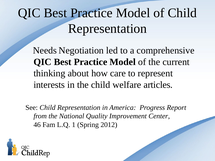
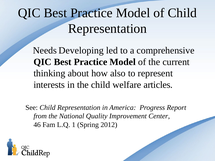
Negotiation: Negotiation -> Developing (81, 50)
care: care -> also (118, 73)
